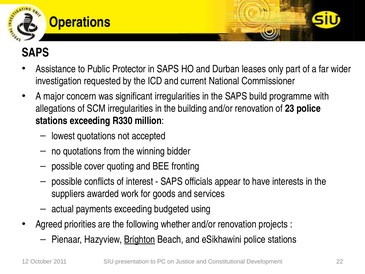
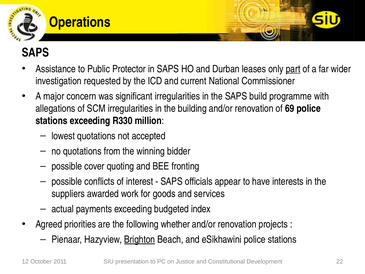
part underline: none -> present (293, 69)
23: 23 -> 69 (290, 108)
using: using -> index (201, 209)
